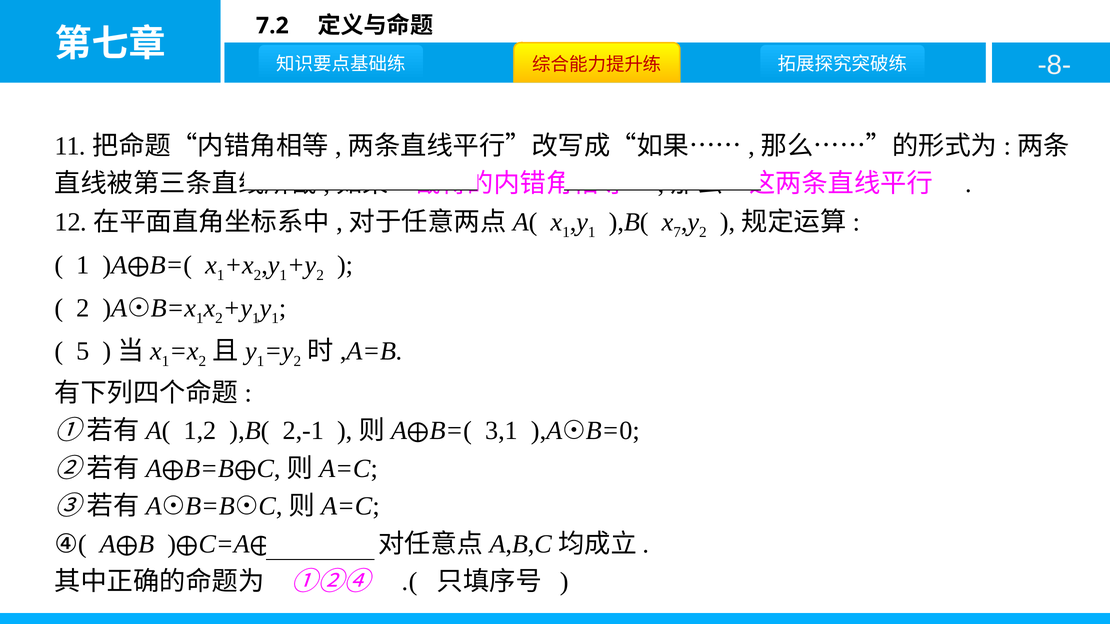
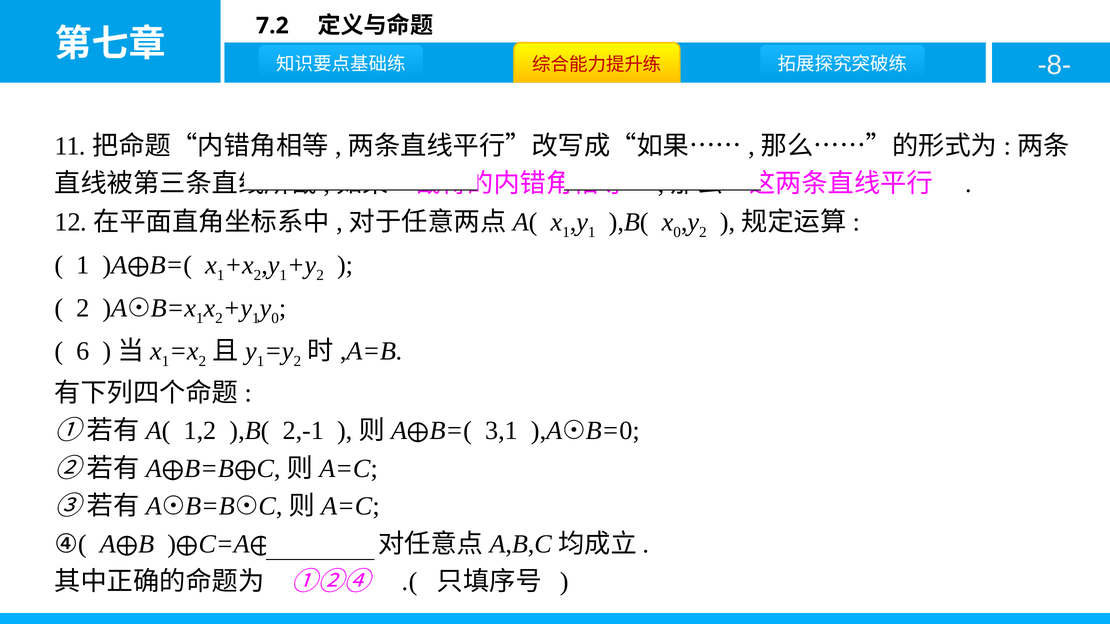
7: 7 -> 0 (677, 233)
1: 1 -> 0 (275, 318)
5: 5 -> 6 (83, 351)
